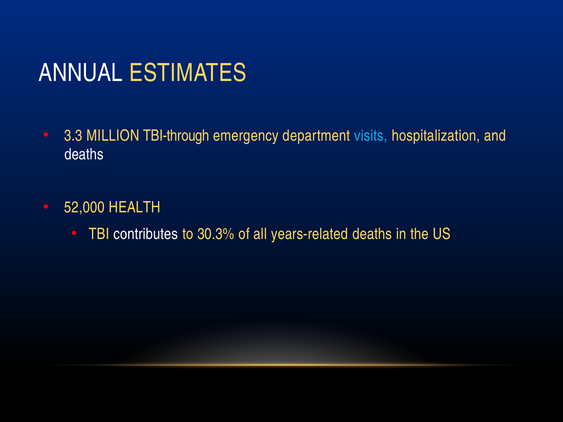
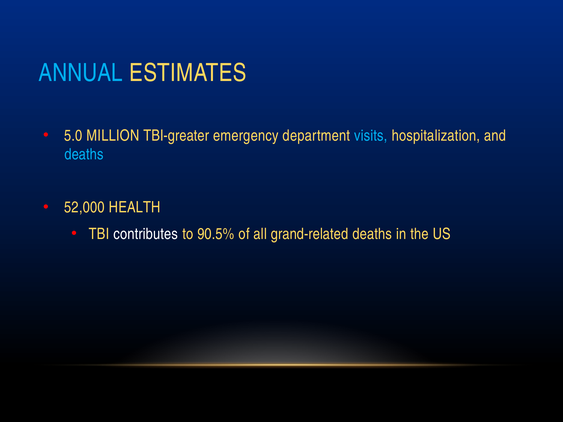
ANNUAL colour: white -> light blue (81, 73)
3.3: 3.3 -> 5.0 (73, 136)
TBI-through: TBI-through -> TBI-greater (176, 136)
deaths colour: white -> light blue (84, 154)
30.3%: 30.3% -> 90.5% (216, 234)
years-related: years-related -> grand-related (310, 234)
